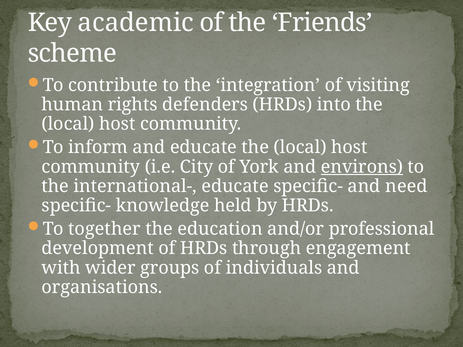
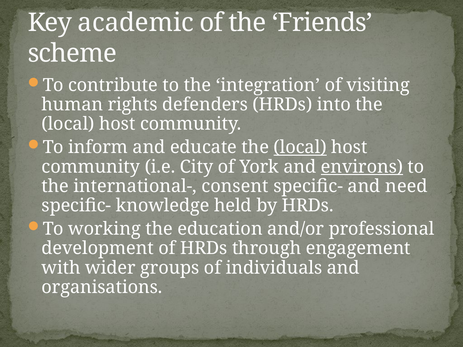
local underline: none -> present (300, 147)
international- educate: educate -> consent (235, 186)
together: together -> working (104, 229)
